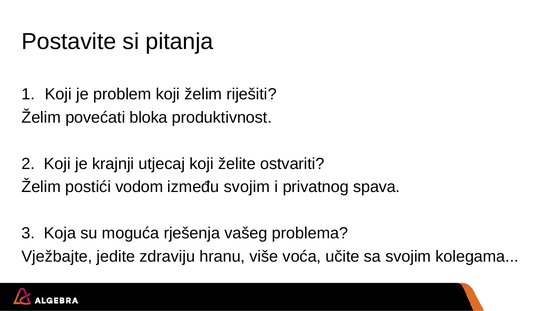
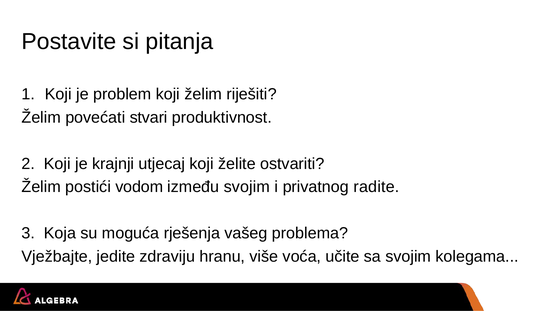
bloka: bloka -> stvari (149, 117)
spava: spava -> radite (376, 187)
